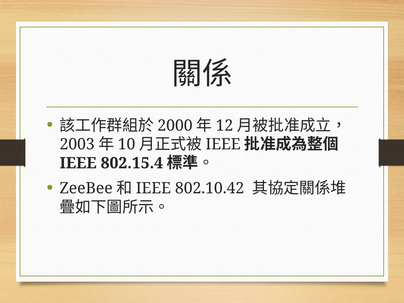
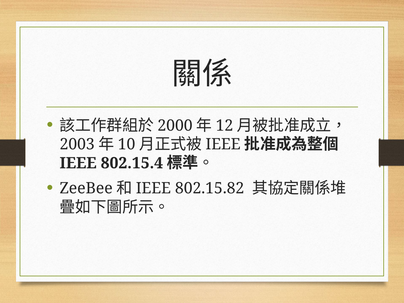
802.10.42: 802.10.42 -> 802.15.82 (210, 188)
